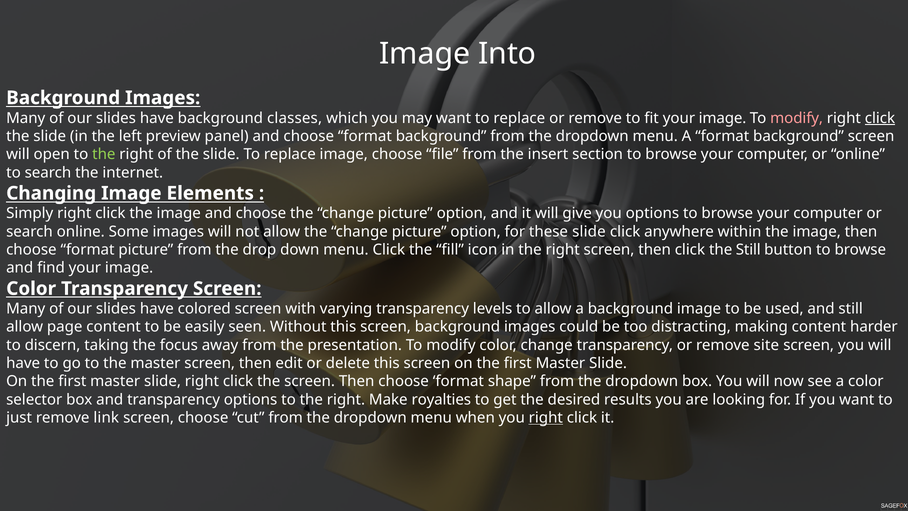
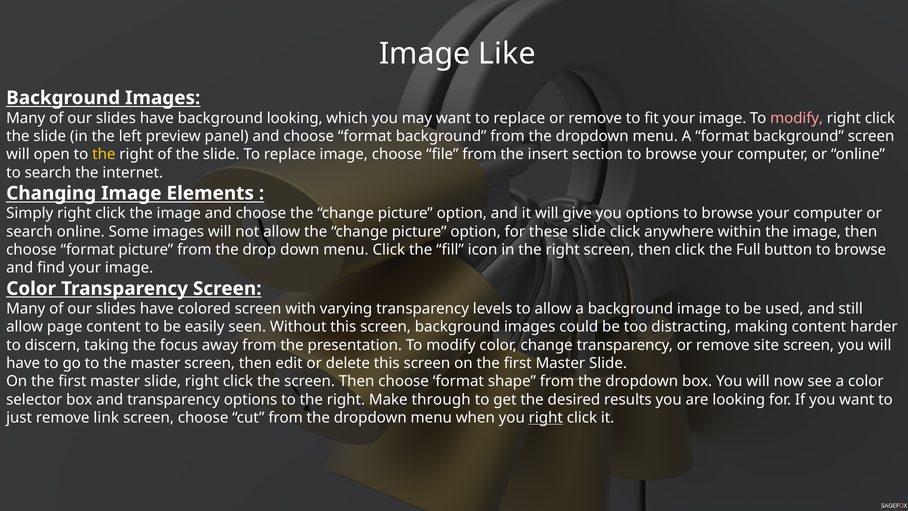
Into: Into -> Like (507, 54)
background classes: classes -> looking (295, 118)
click underline: present -> none (880, 118)
the colour: light green -> yellow (104, 154)
the Still: Still -> Full (748, 250)
royalties: royalties -> through (441, 399)
